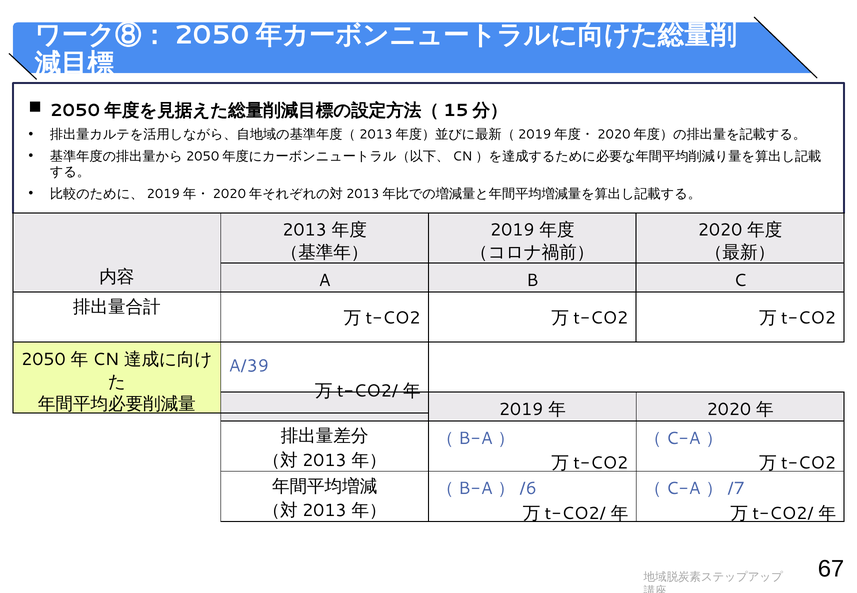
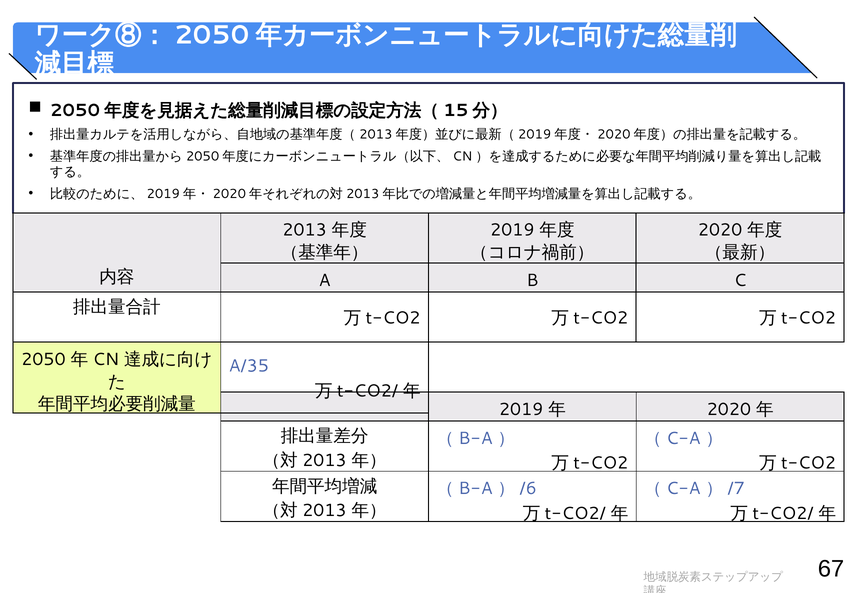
A/39: A/39 -> A/35 (249, 366)
